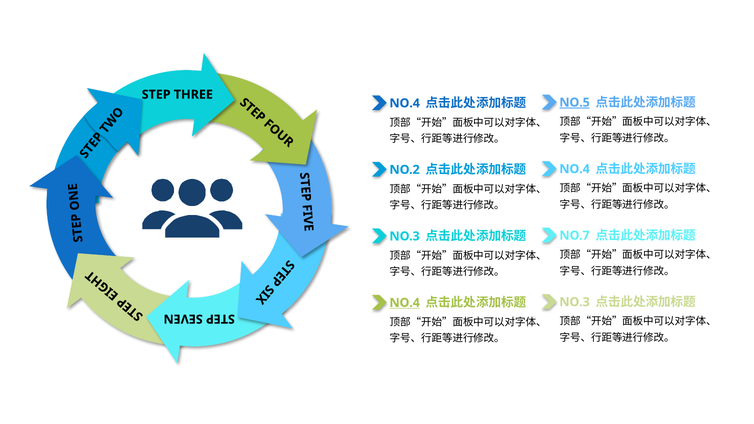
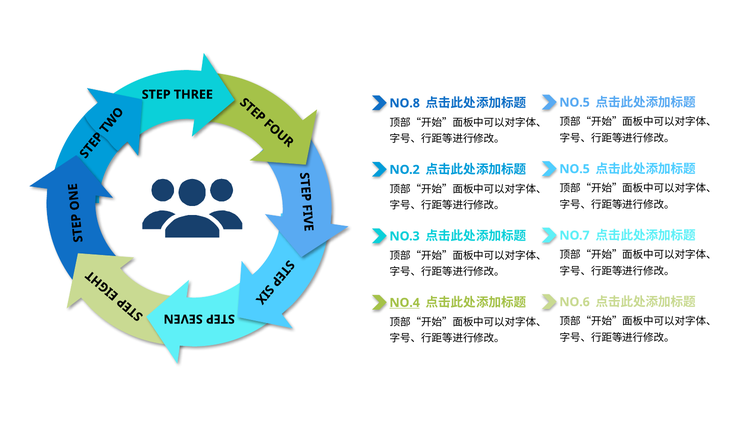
NO.5 underline: present -> none (575, 103)
NO.4: NO.4 -> NO.8 (405, 103)
NO.4: NO.4 -> NO.5 (575, 169)
NO.3: NO.3 -> NO.6 (575, 302)
